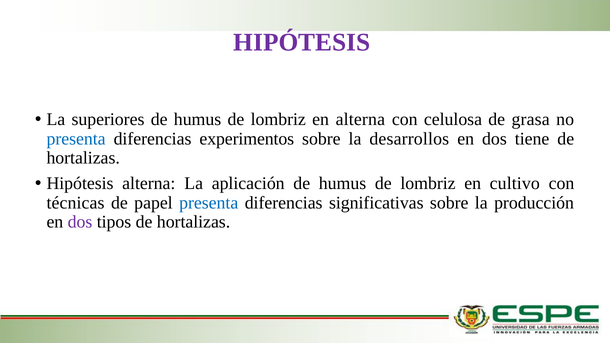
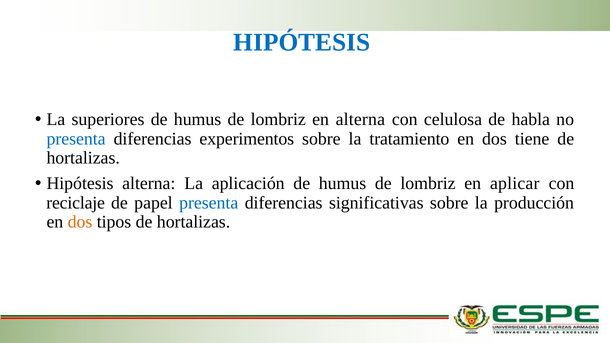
HIPÓTESIS colour: purple -> blue (302, 42)
grasa: grasa -> habla (531, 120)
desarrollos: desarrollos -> tratamiento (409, 139)
cultivo: cultivo -> aplicar (515, 184)
técnicas: técnicas -> reciclaje (76, 203)
dos colour: purple -> orange (80, 222)
